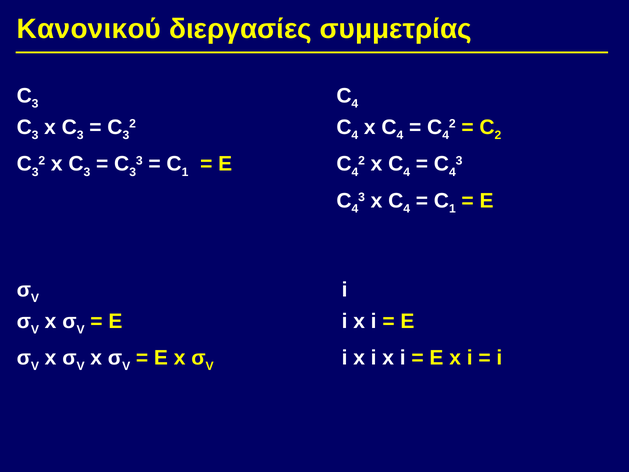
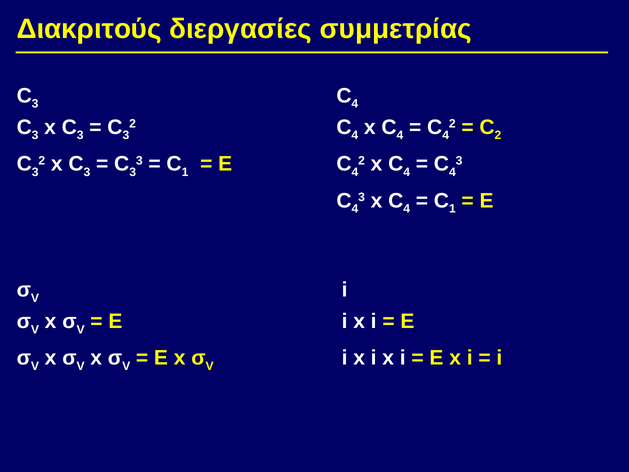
Κανονικού: Κανονικού -> Διακριτούς (89, 29)
